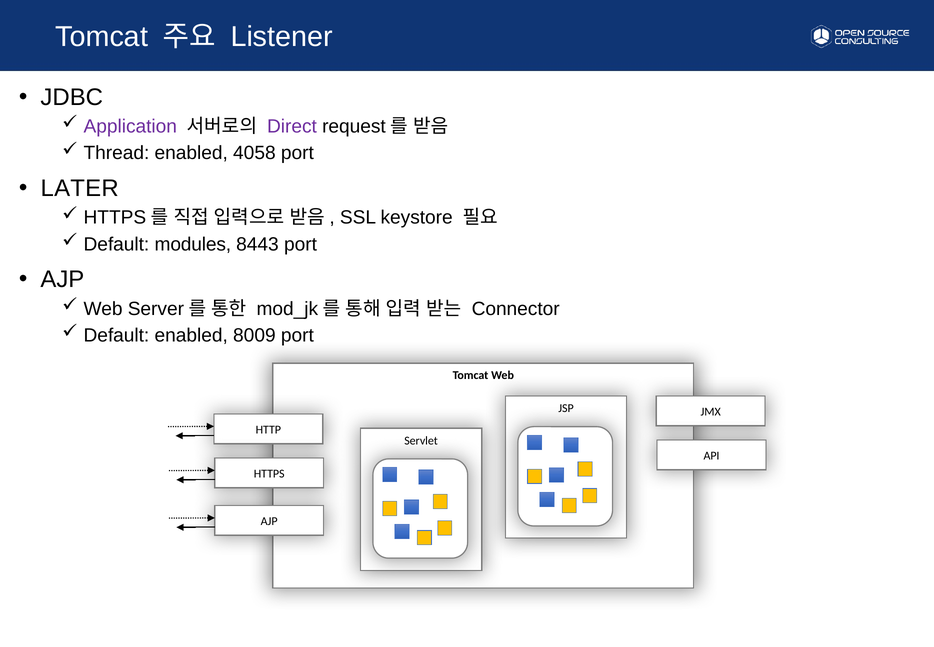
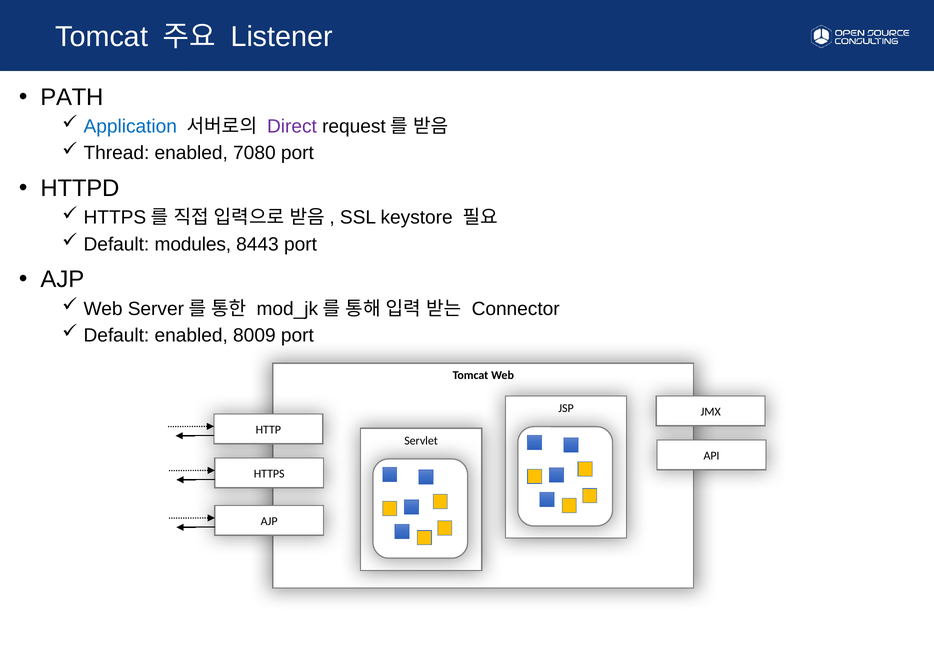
JDBC: JDBC -> PATH (72, 97)
Application colour: purple -> blue (130, 126)
4058: 4058 -> 7080 (254, 153)
LATER: LATER -> HTTPD (80, 188)
